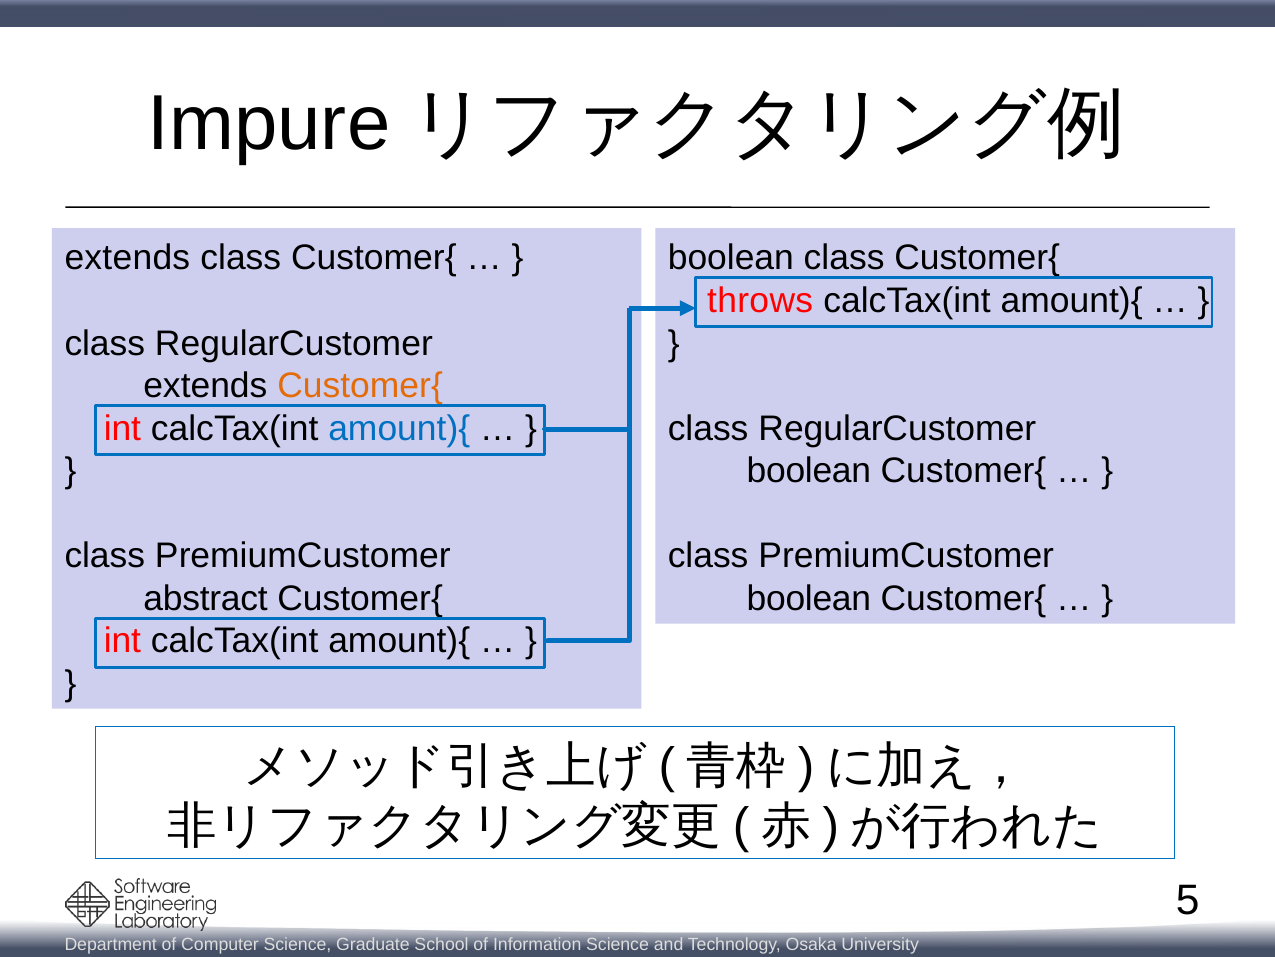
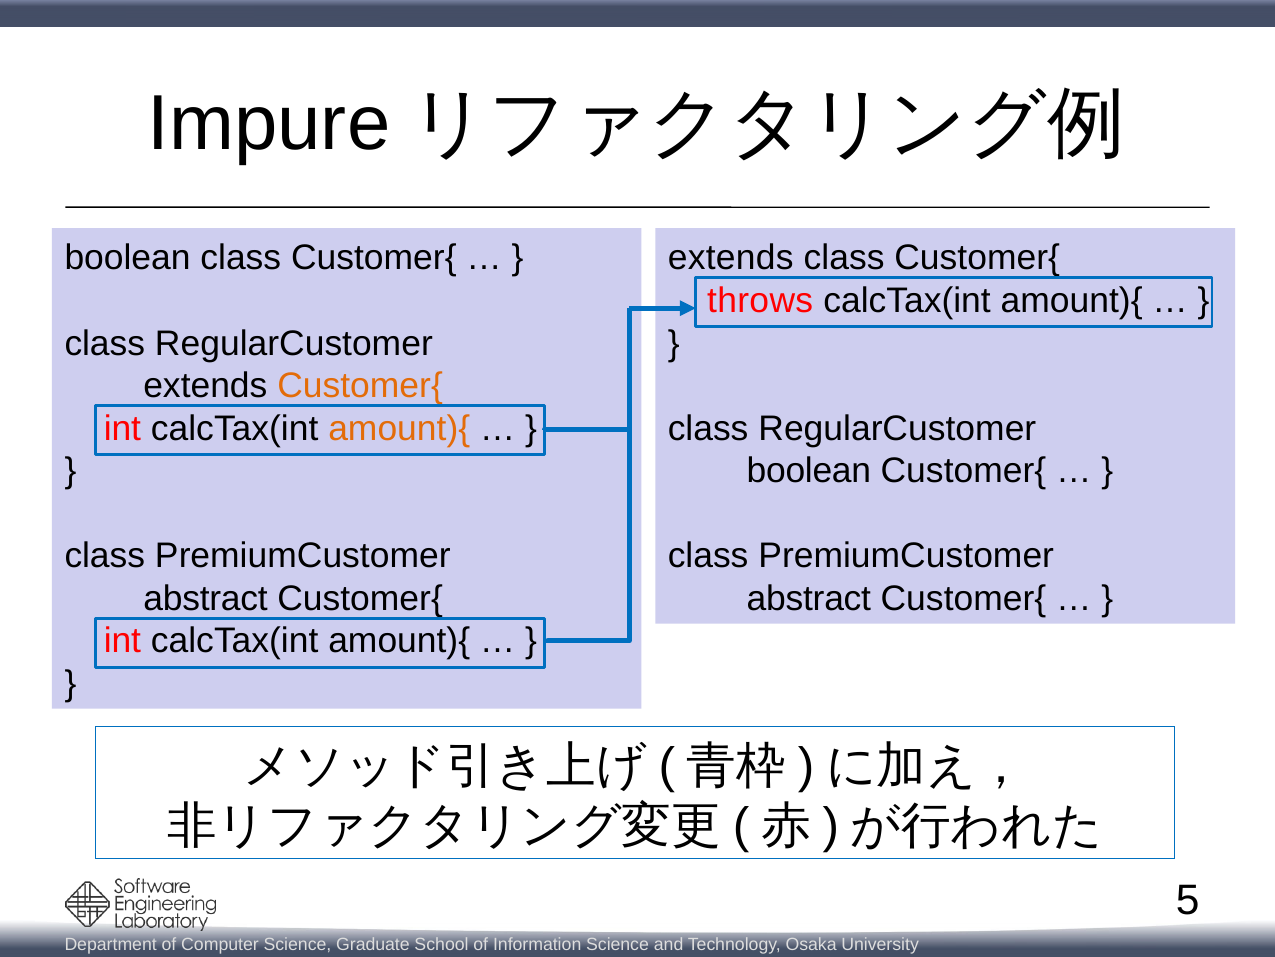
extends: extends -> boolean (128, 258)
boolean: boolean -> extends (731, 258)
amount){ colour: blue -> orange (399, 428)
boolean: boolean -> abstract (809, 598)
